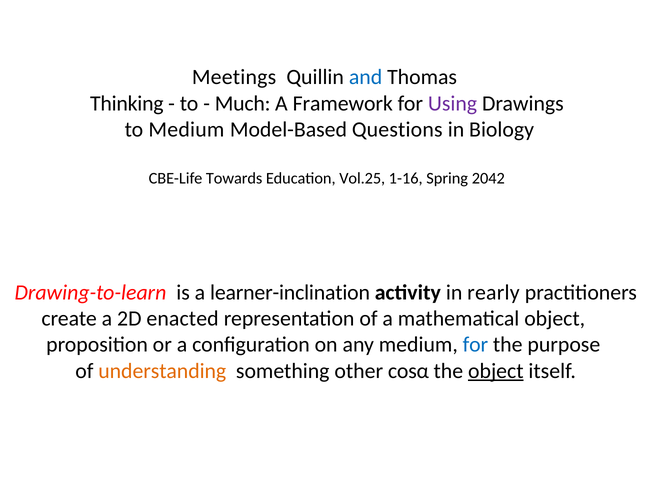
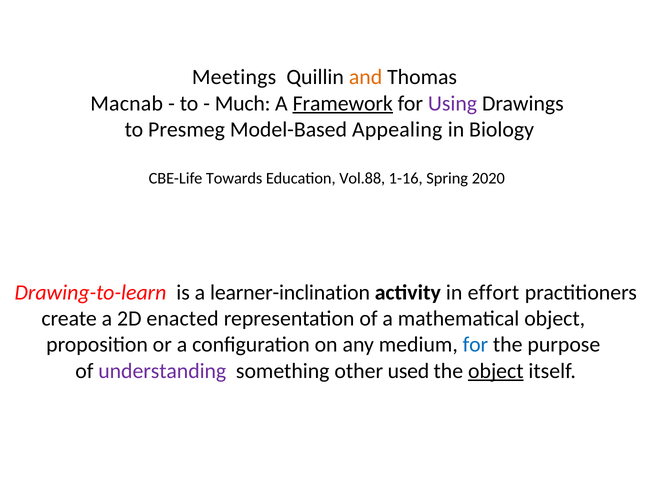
and colour: blue -> orange (366, 77)
Thinking: Thinking -> Macnab (127, 104)
Framework underline: none -> present (343, 104)
to Medium: Medium -> Presmeg (187, 130)
Questions: Questions -> Appealing (397, 130)
Vol.25: Vol.25 -> Vol.88 (362, 178)
2042: 2042 -> 2020 (488, 178)
rearly: rearly -> effort (493, 293)
understanding colour: orange -> purple (162, 371)
cosα: cosα -> used (408, 371)
